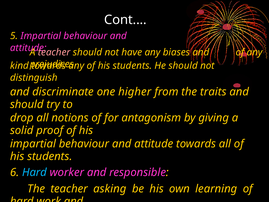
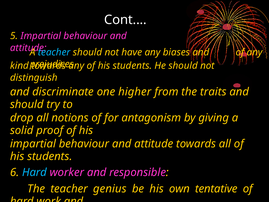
teacher colour: pink -> light blue (54, 52)
asking: asking -> genius (110, 189)
own learning: learning -> tentative (216, 189)
